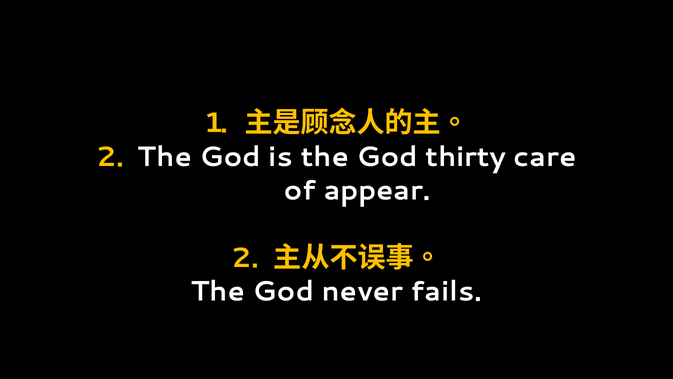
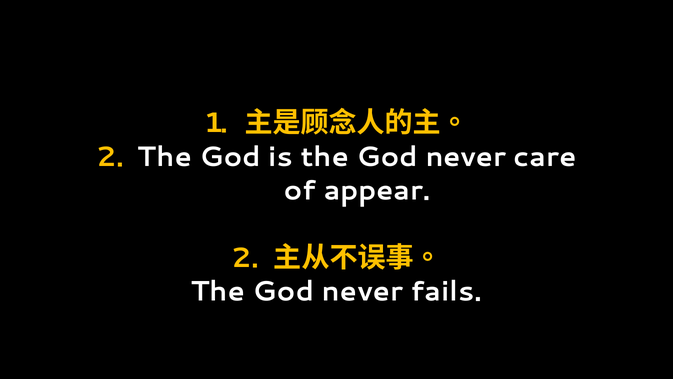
is the God thirty: thirty -> never (466, 157)
